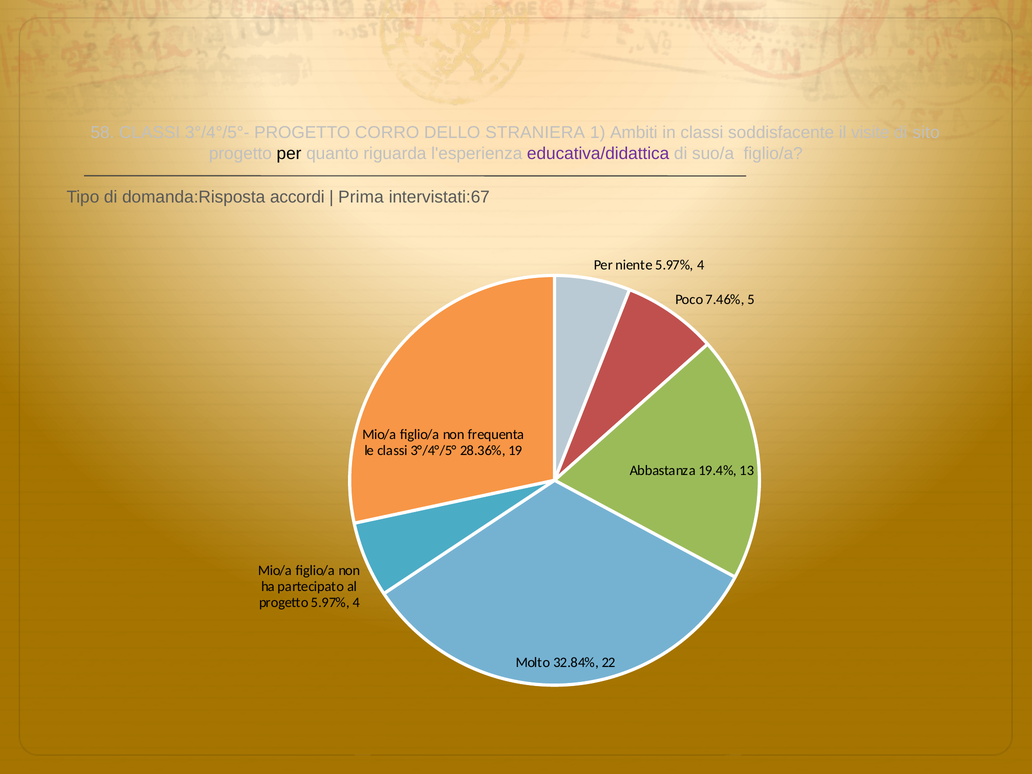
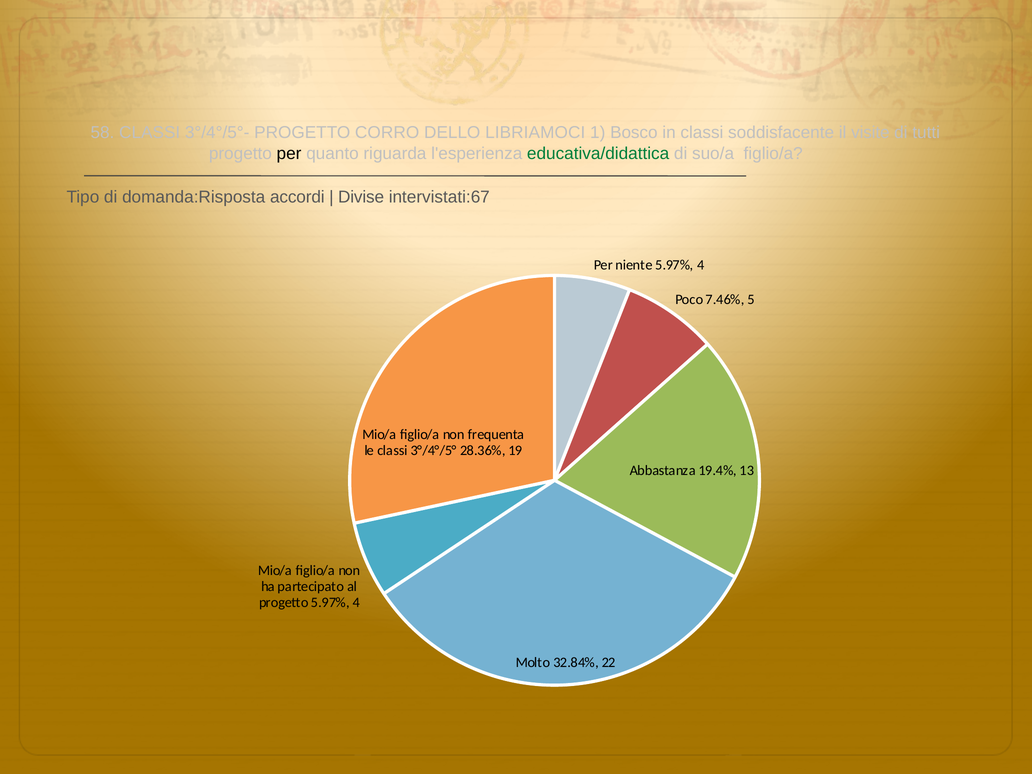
STRANIERA: STRANIERA -> LIBRIAMOCI (535, 133)
Ambiti: Ambiti -> Bosco (634, 133)
sito: sito -> tutti (926, 133)
educativa/didattica colour: purple -> green (598, 153)
Prima: Prima -> Divise (361, 197)
